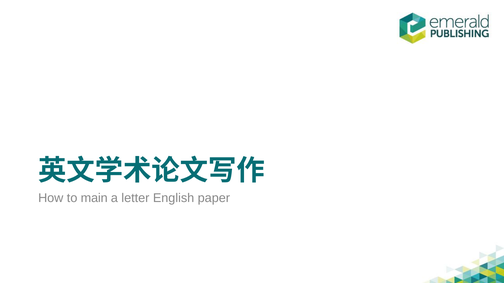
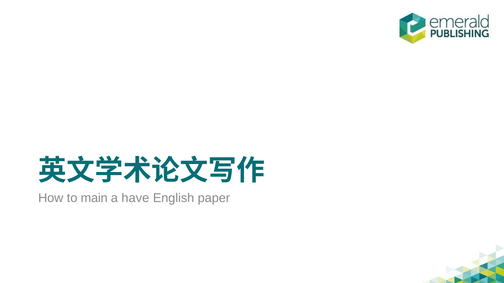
letter: letter -> have (135, 198)
